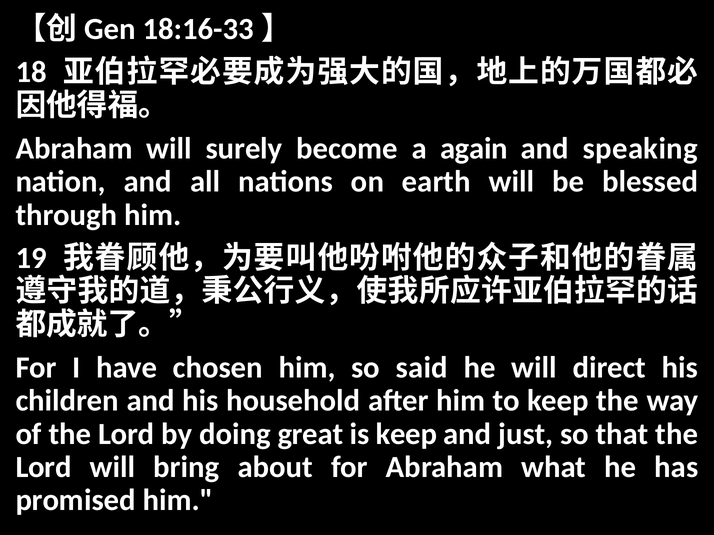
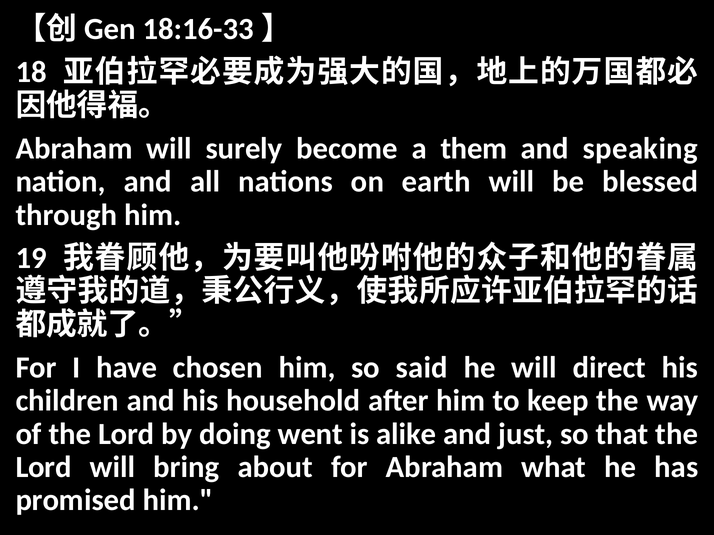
again: again -> them (474, 149)
great: great -> went (310, 434)
is keep: keep -> alike (406, 434)
